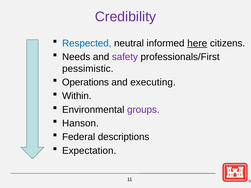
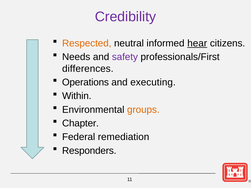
Respected colour: blue -> orange (87, 43)
here: here -> hear (197, 43)
pessimistic: pessimistic -> differences (88, 69)
groups colour: purple -> orange (143, 110)
Hanson: Hanson -> Chapter (80, 123)
descriptions: descriptions -> remediation (124, 137)
Expectation: Expectation -> Responders (89, 151)
